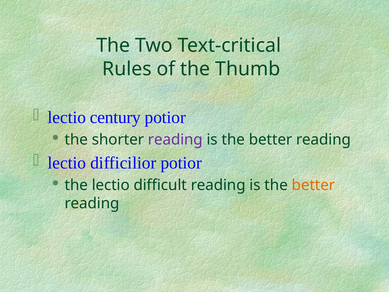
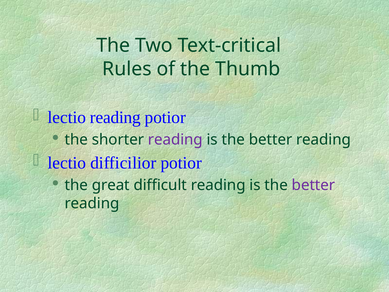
lectio century: century -> reading (115, 117)
the lectio: lectio -> great (111, 185)
better colour: orange -> purple (313, 185)
